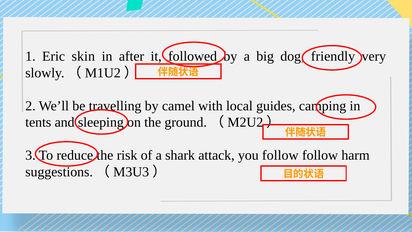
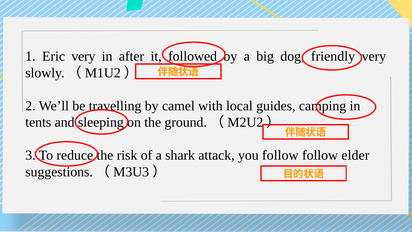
Eric skin: skin -> very (83, 56)
harm: harm -> elder (355, 155)
